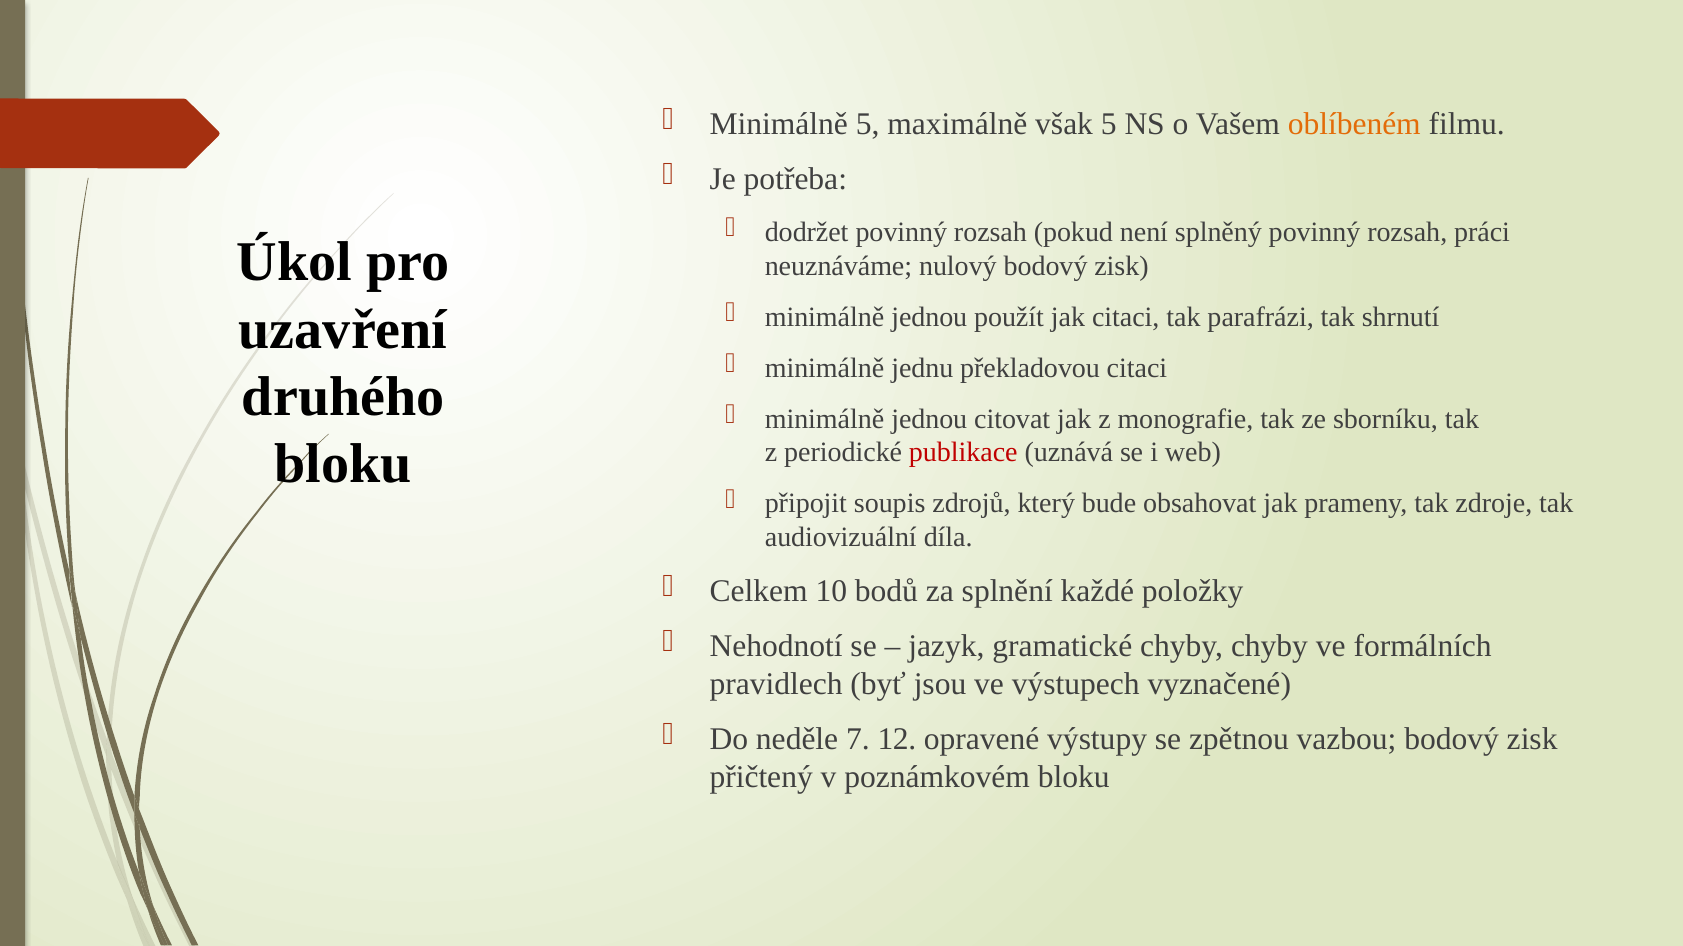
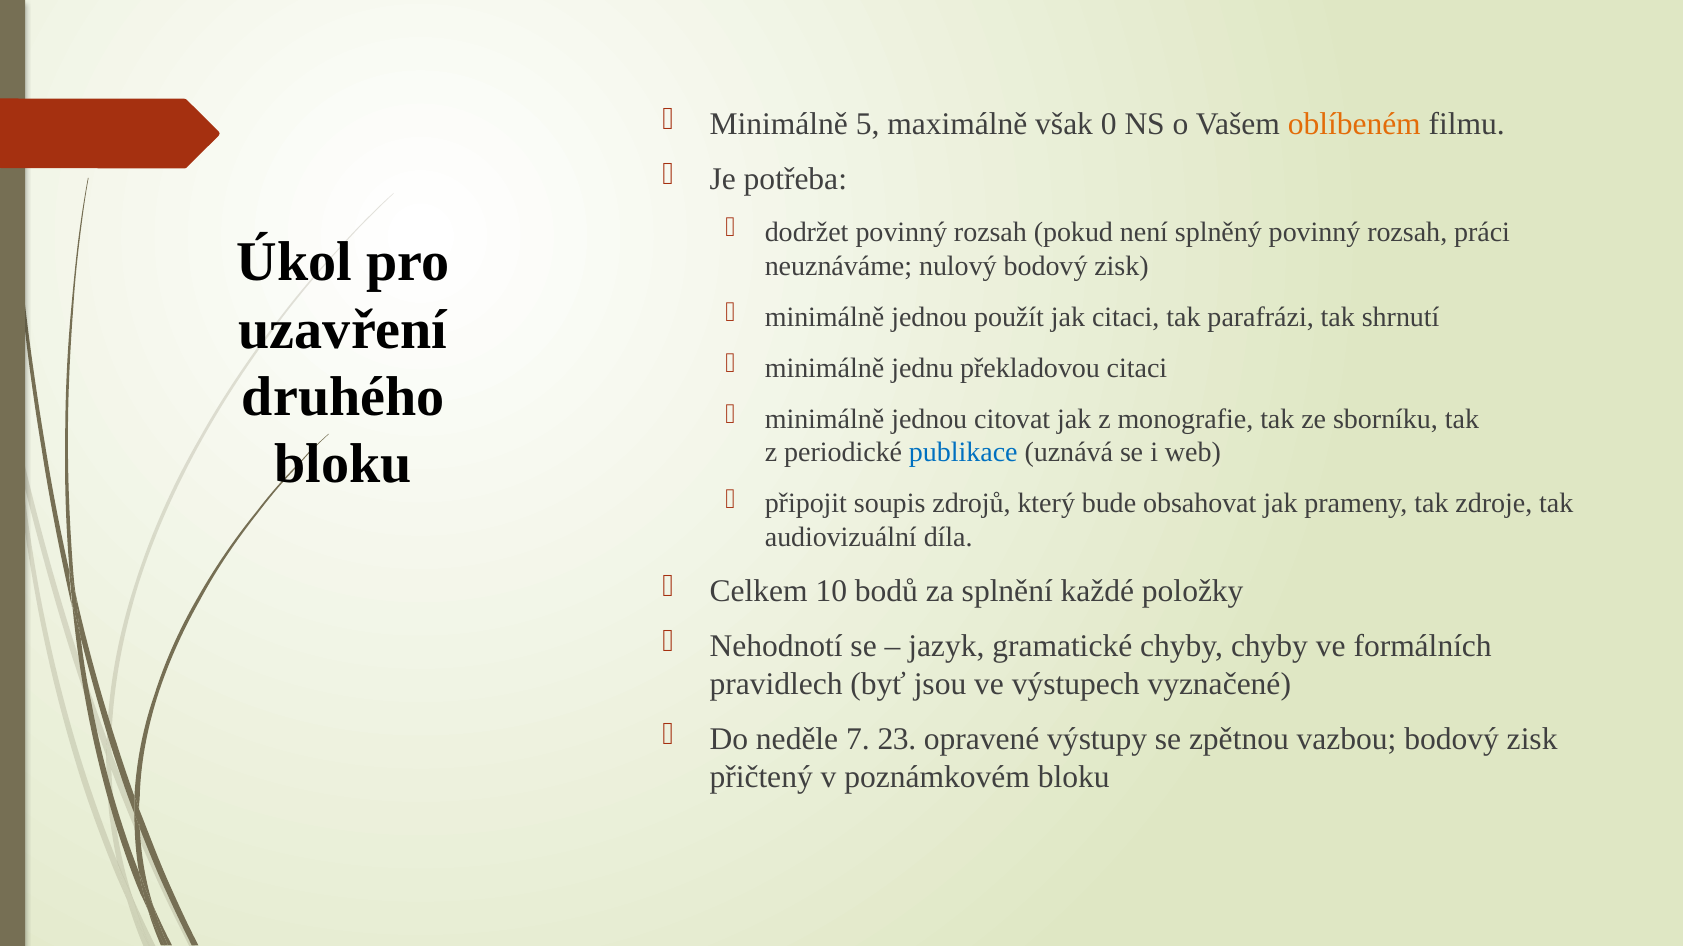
však 5: 5 -> 0 (1109, 124)
publikace colour: red -> blue (963, 453)
12: 12 -> 23 (897, 740)
